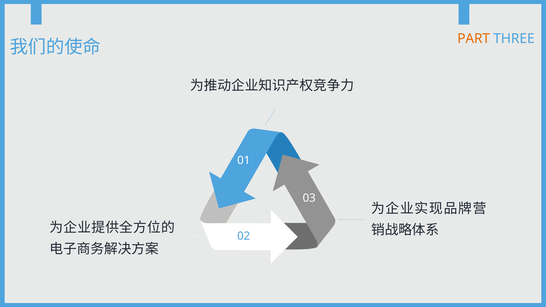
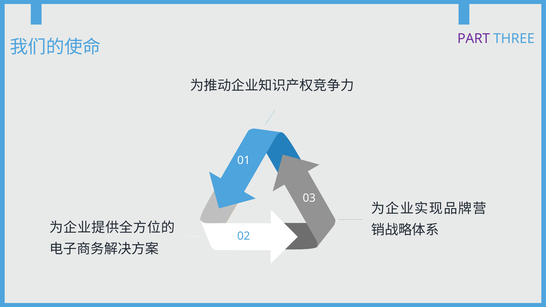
PART colour: orange -> purple (474, 39)
